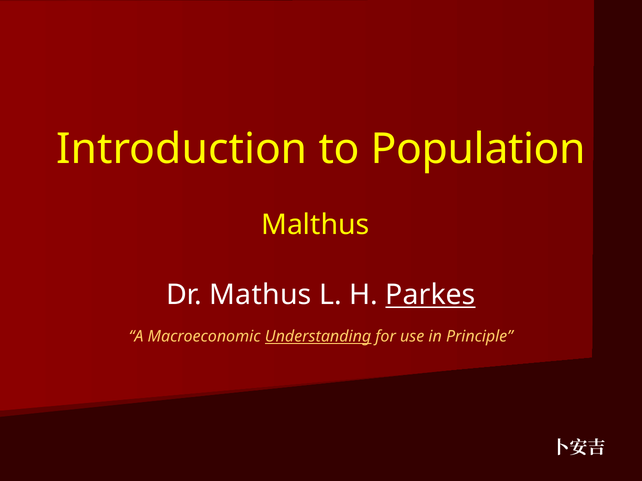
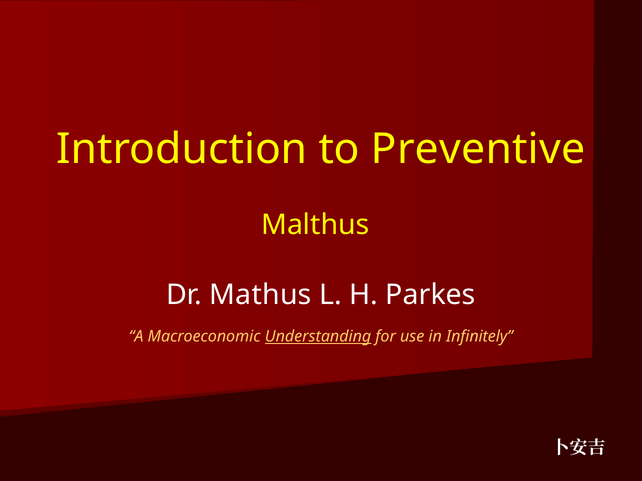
Population: Population -> Preventive (478, 150)
Parkes underline: present -> none (431, 295)
Principle: Principle -> Infinitely (479, 337)
